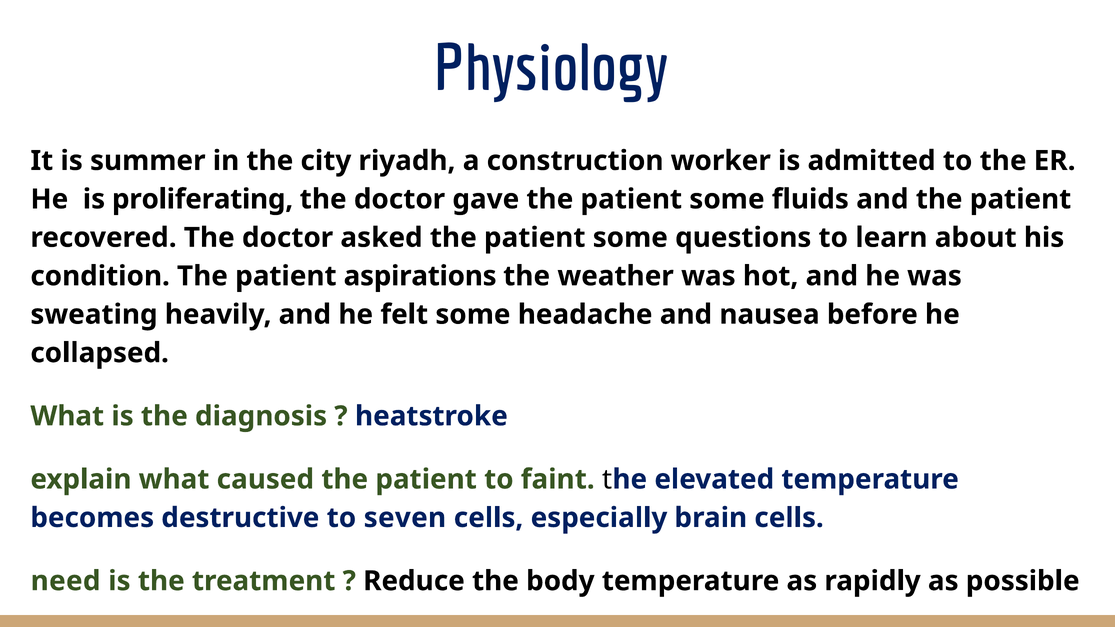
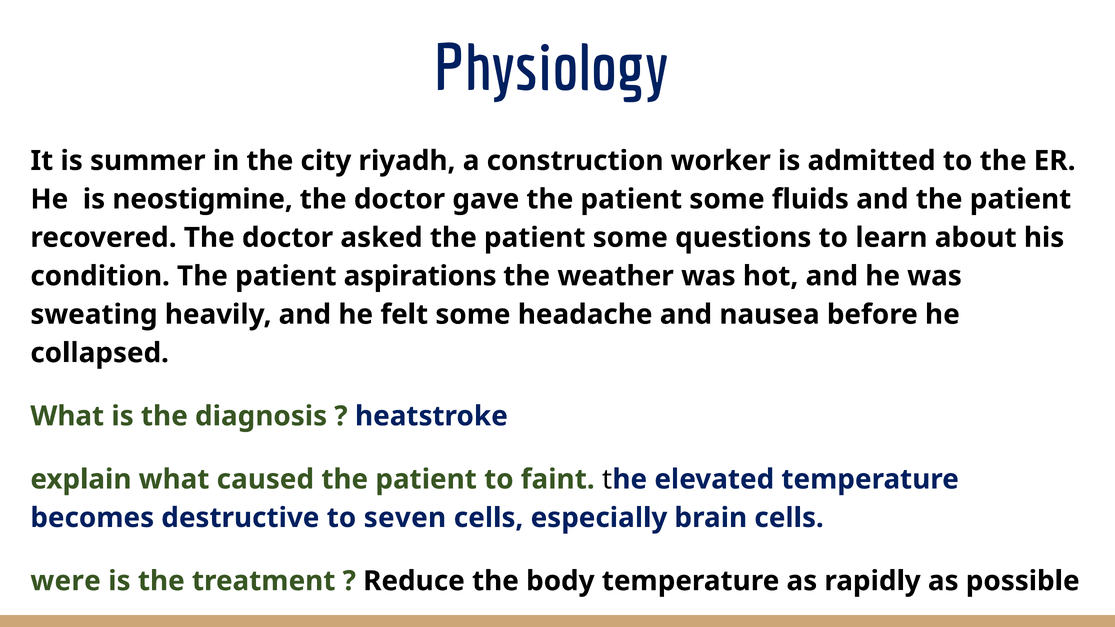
proliferating: proliferating -> neostigmine (203, 199)
need: need -> were (66, 581)
